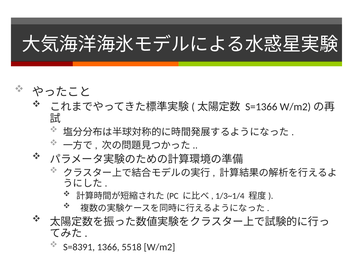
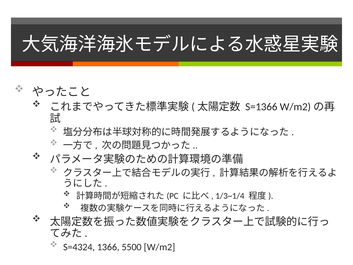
S=8391: S=8391 -> S=4324 (79, 247)
5518: 5518 -> 5500 (132, 247)
